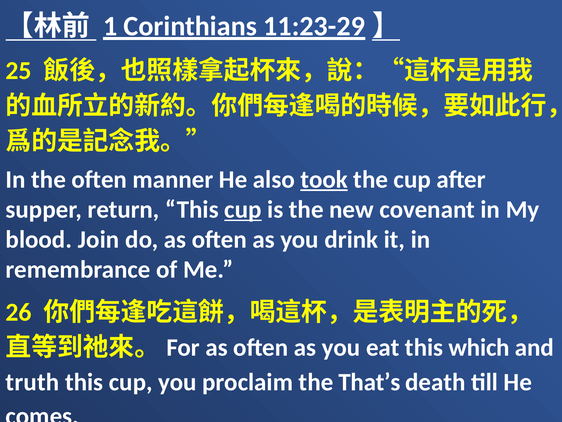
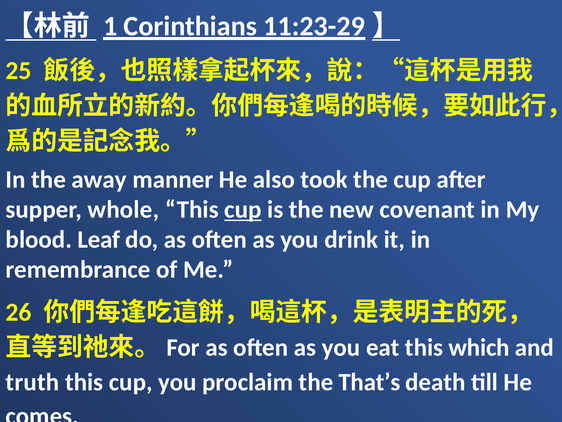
the often: often -> away (99, 179)
took underline: present -> none (324, 179)
return: return -> whole (123, 209)
Join: Join -> Leaf (99, 239)
